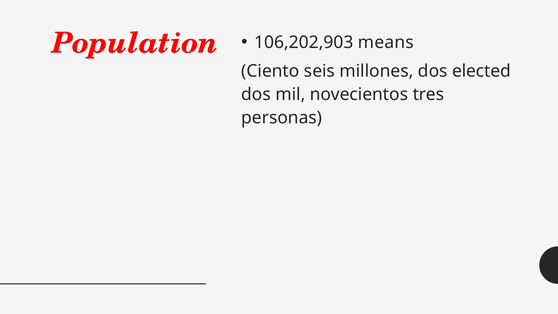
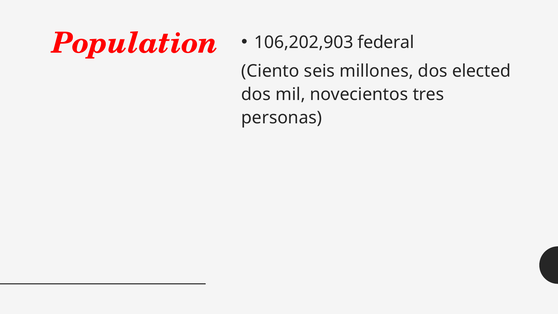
means: means -> federal (386, 42)
